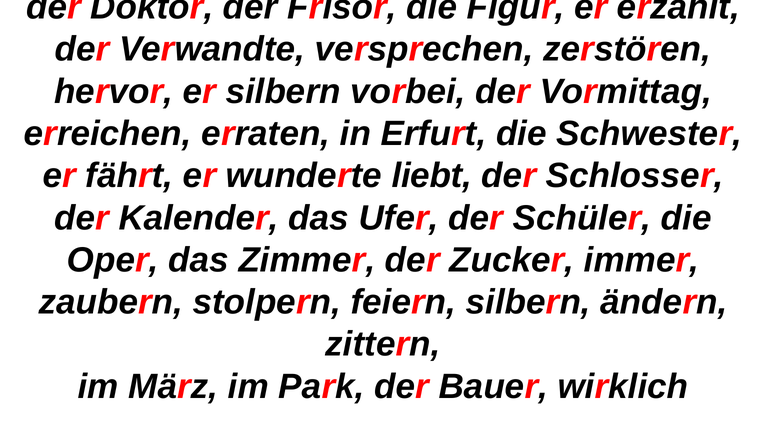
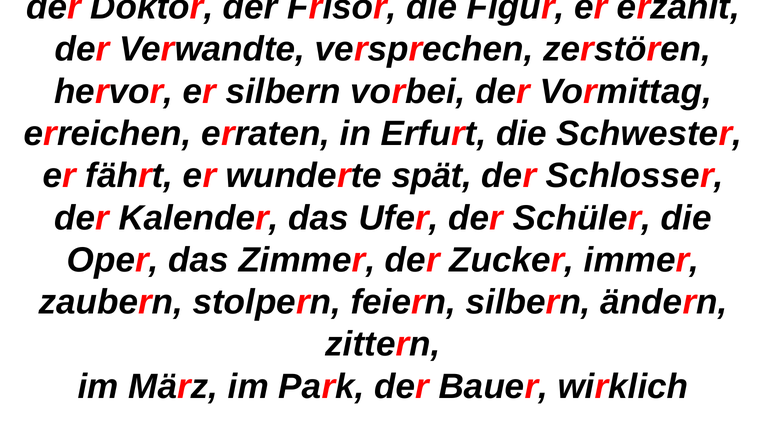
liebt: liebt -> spät (432, 176)
